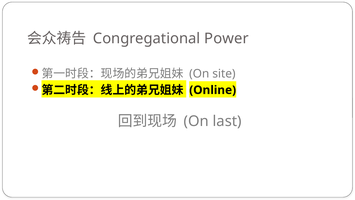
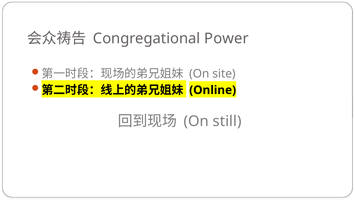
last: last -> still (227, 121)
